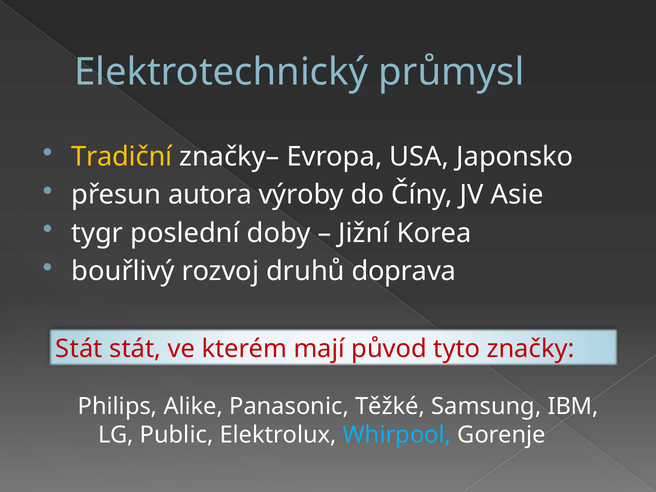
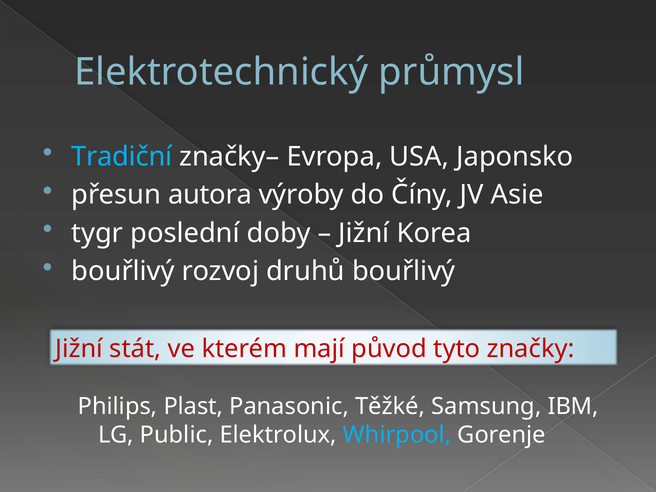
Tradiční colour: yellow -> light blue (122, 157)
druhů doprava: doprava -> bouřlivý (404, 271)
Stát: Stát -> Jižní (79, 349)
Alike: Alike -> Plast (193, 406)
